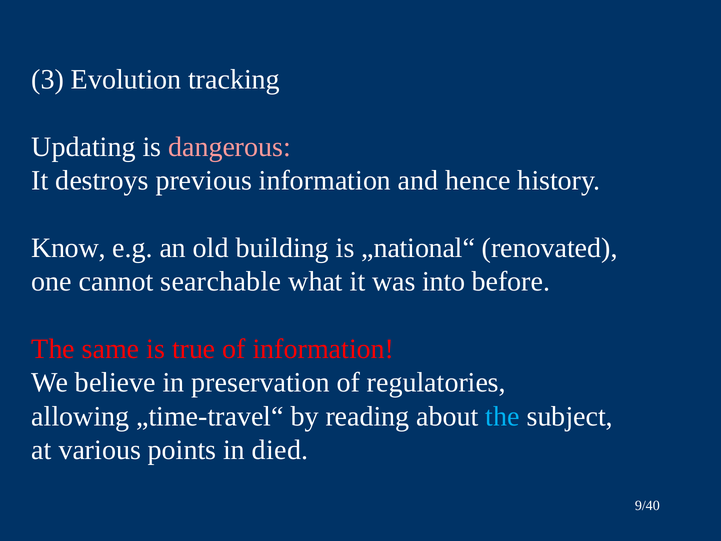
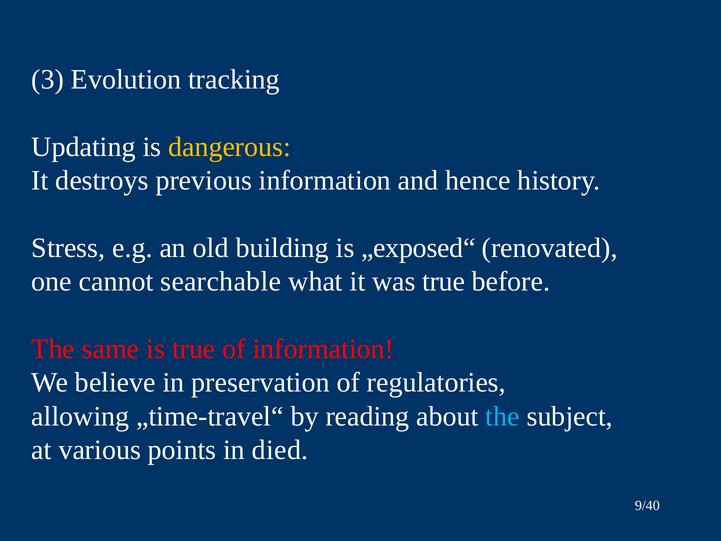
dangerous colour: pink -> yellow (230, 147)
Know: Know -> Stress (68, 248)
„national“: „national“ -> „exposed“ (418, 248)
was into: into -> true (444, 281)
